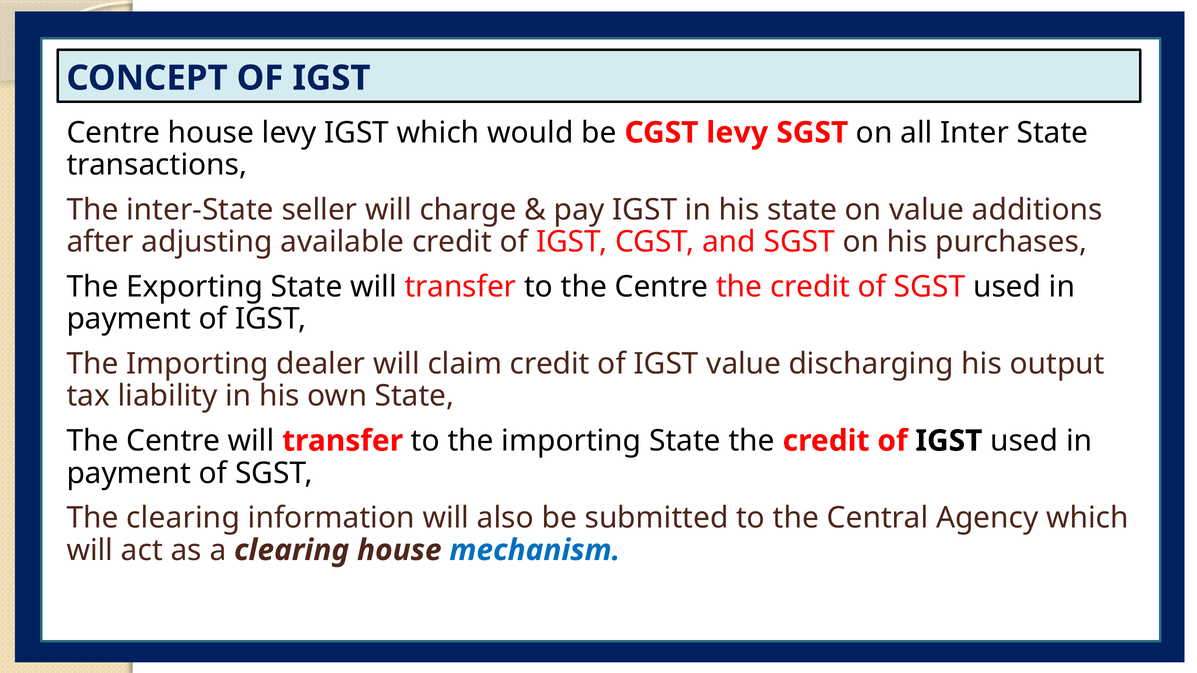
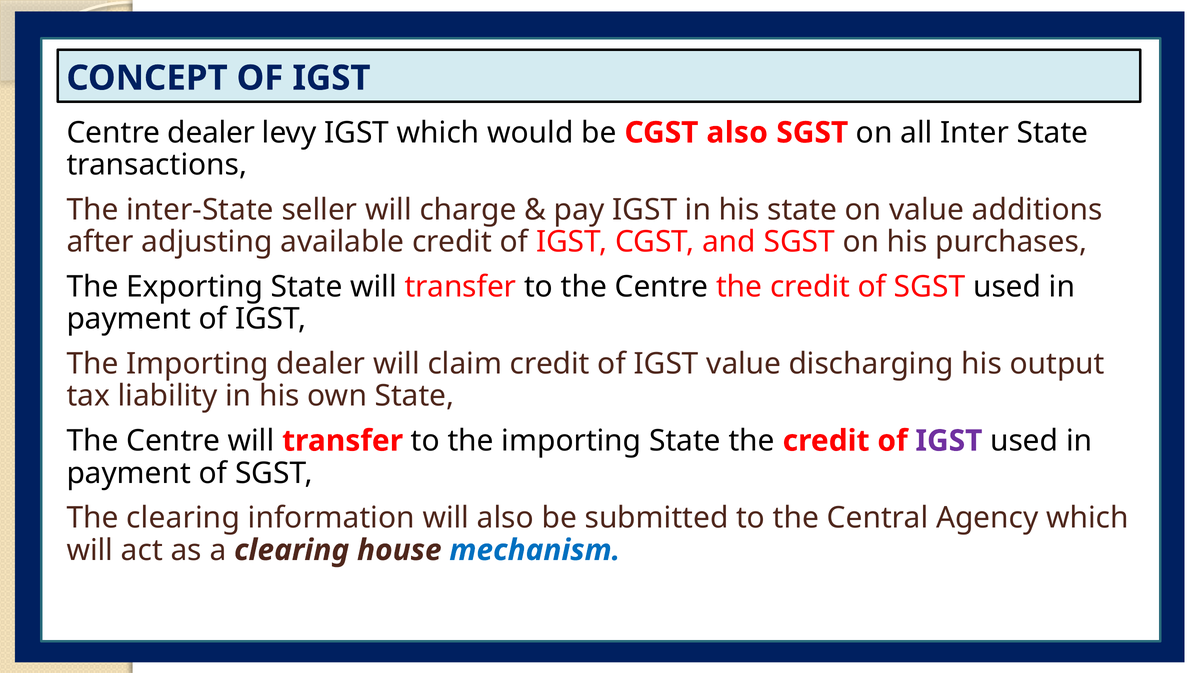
Centre house: house -> dealer (211, 133)
CGST levy: levy -> also (737, 133)
IGST colour: black -> purple (949, 441)
